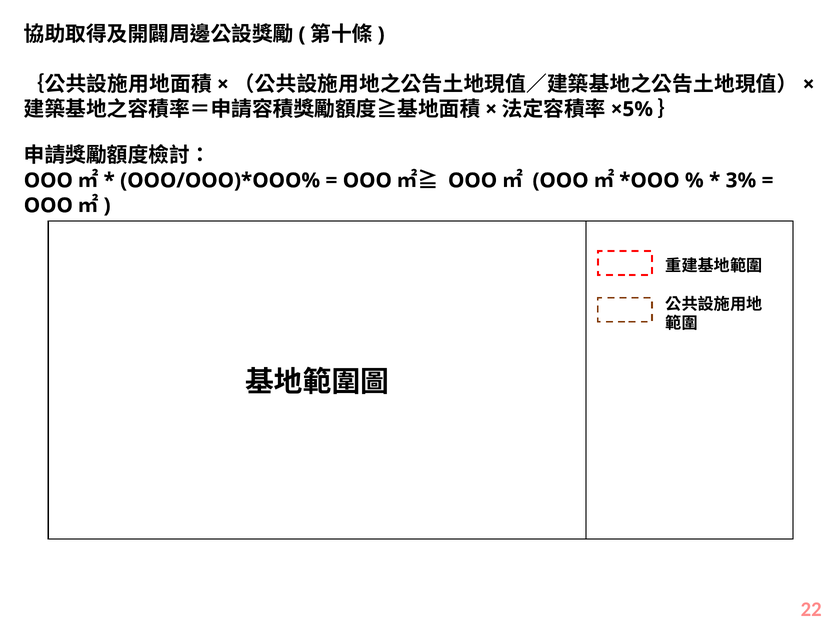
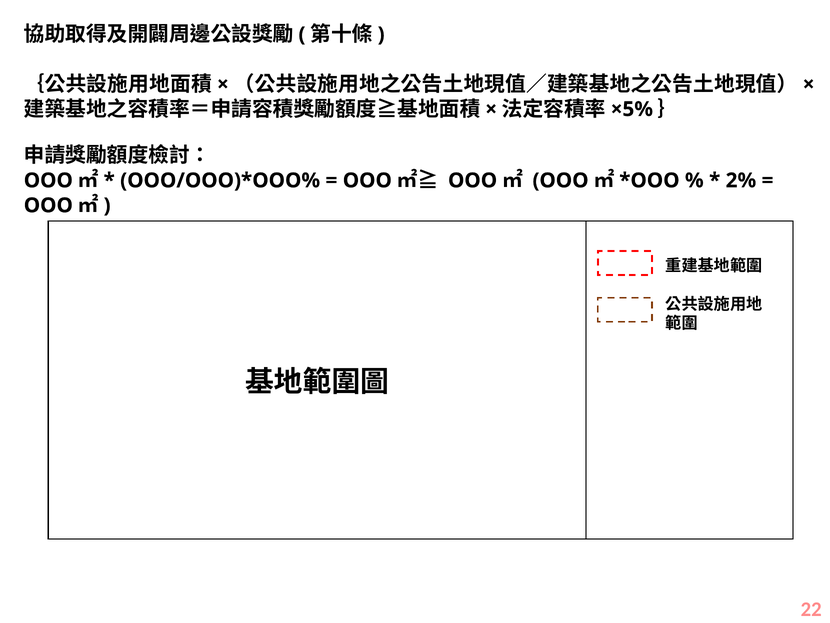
3%: 3% -> 2% (741, 180)
